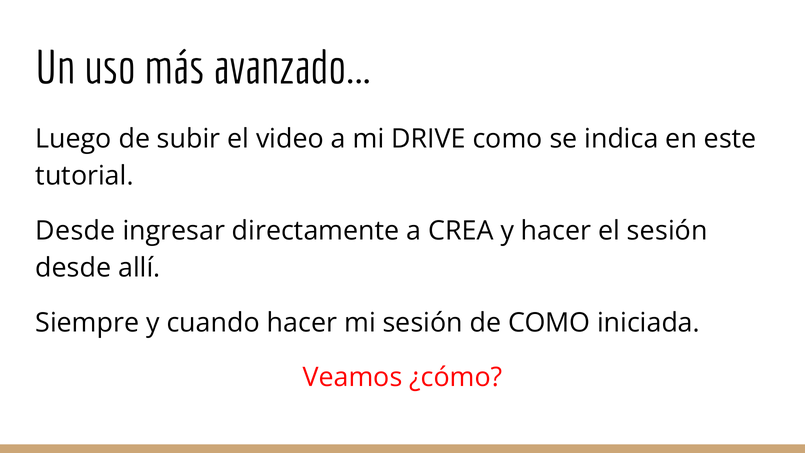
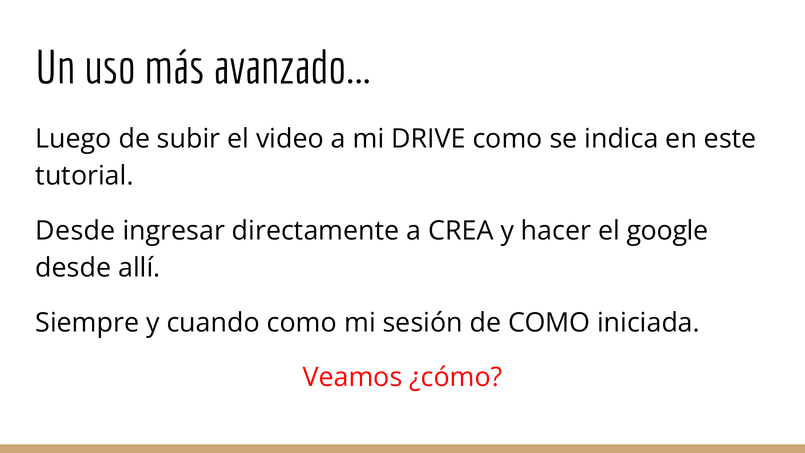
el sesión: sesión -> google (668, 231)
cuando hacer: hacer -> como (302, 323)
